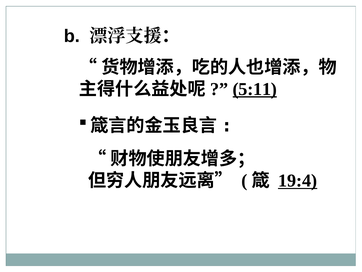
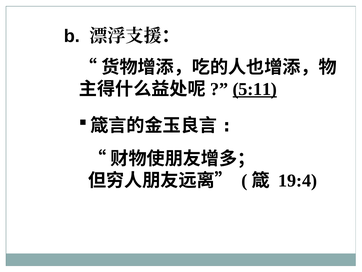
19:4 underline: present -> none (298, 180)
